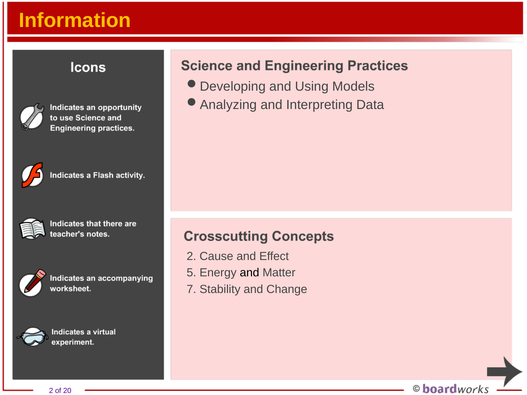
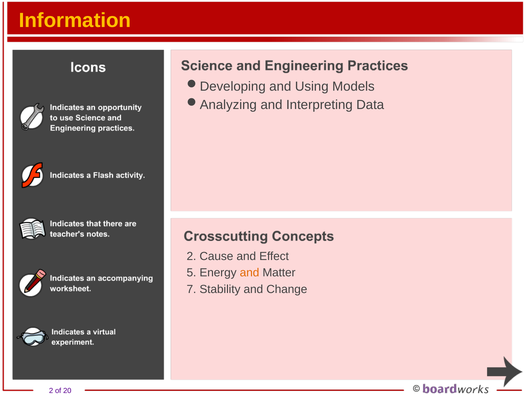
and colour: black -> orange (250, 273)
